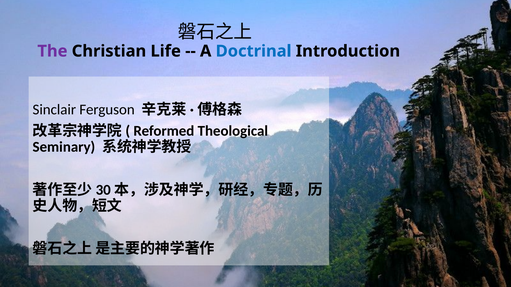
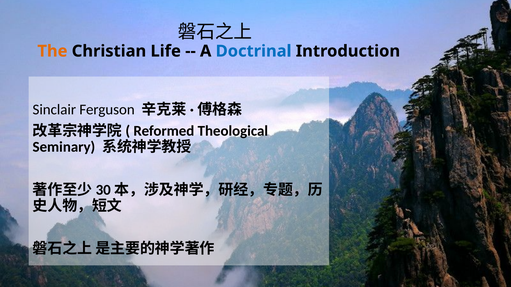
The colour: purple -> orange (52, 51)
